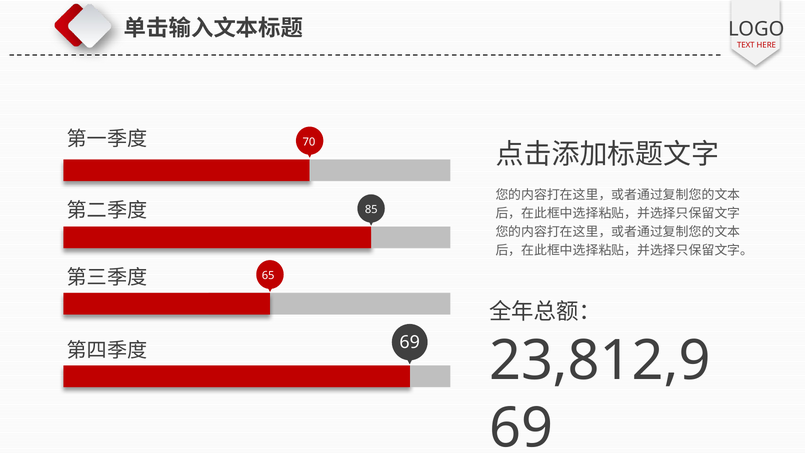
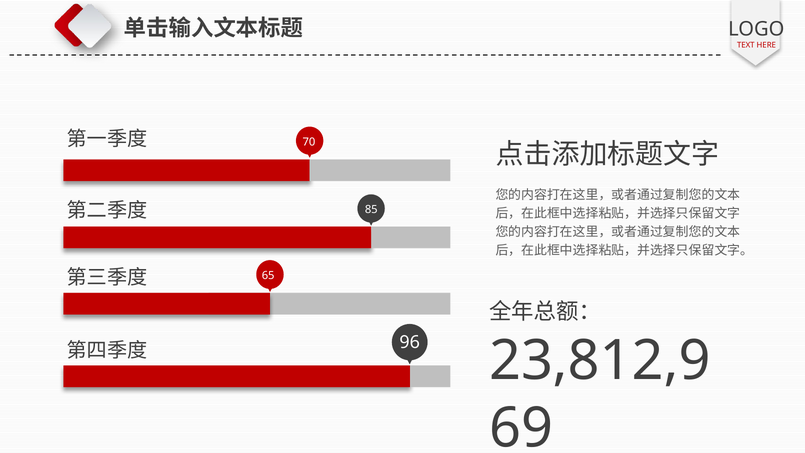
69: 69 -> 96 (410, 342)
